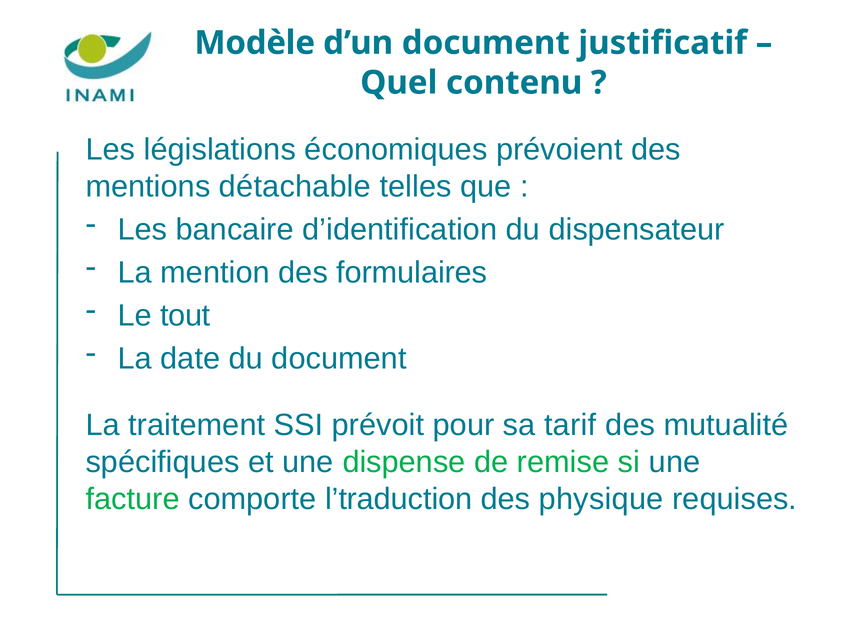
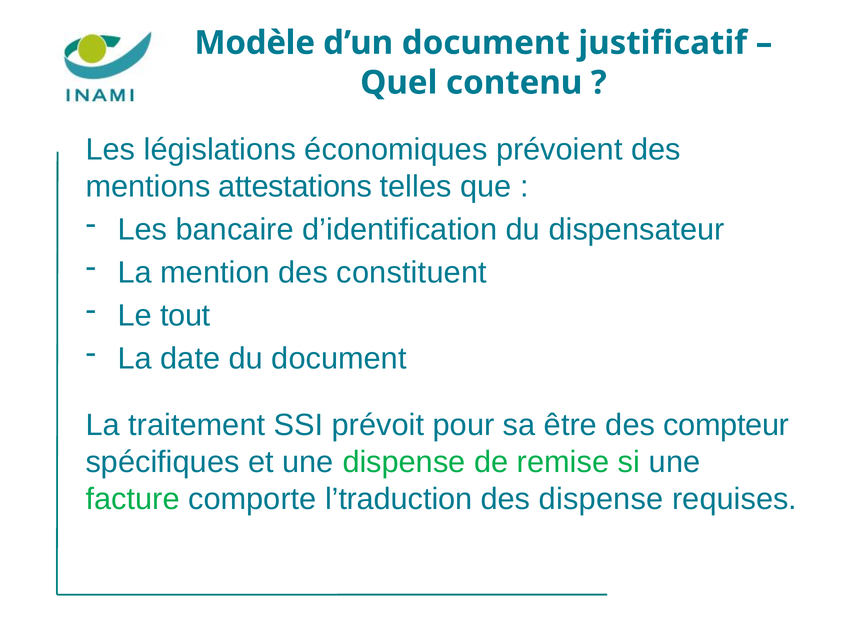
détachable: détachable -> attestations (295, 187)
formulaires: formulaires -> constituent (412, 273)
tarif: tarif -> être (570, 425)
mutualité: mutualité -> compteur (726, 425)
des physique: physique -> dispense (601, 499)
